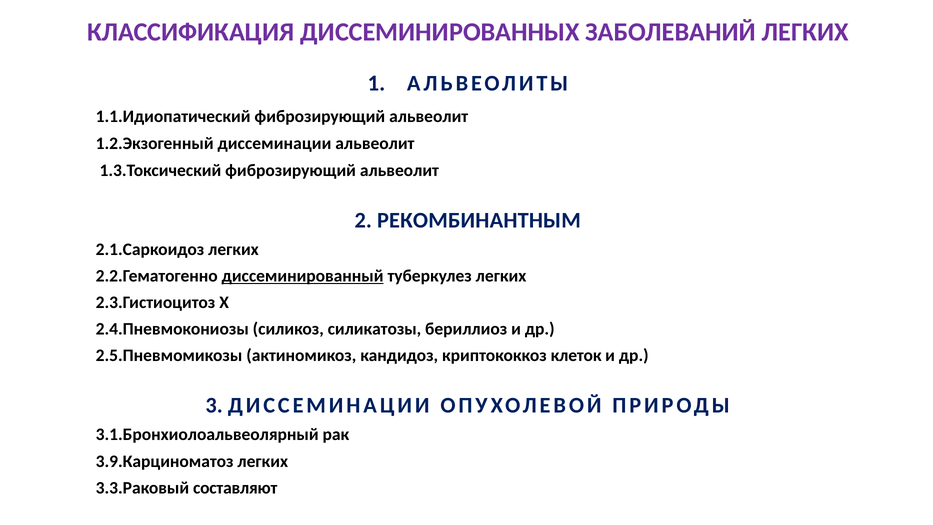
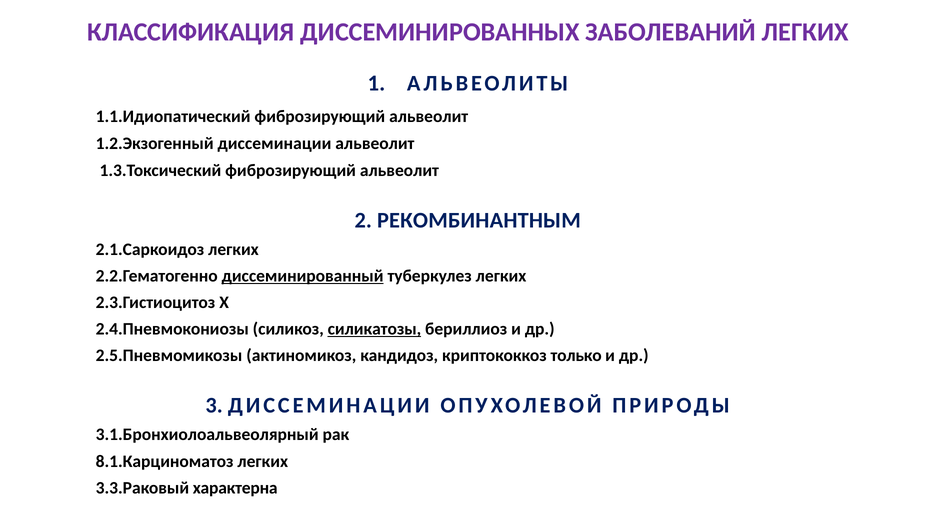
силикатозы underline: none -> present (374, 329)
клеток: клеток -> только (576, 355)
3.9.Карциноматоз: 3.9.Карциноматоз -> 8.1.Карциноматоз (165, 461)
составляют: составляют -> характерна (235, 488)
